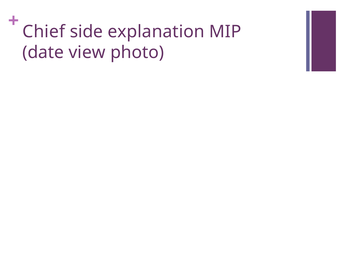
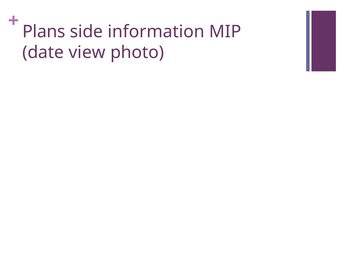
Chief: Chief -> Plans (44, 32)
explanation: explanation -> information (156, 32)
